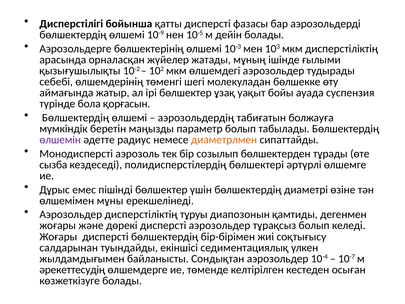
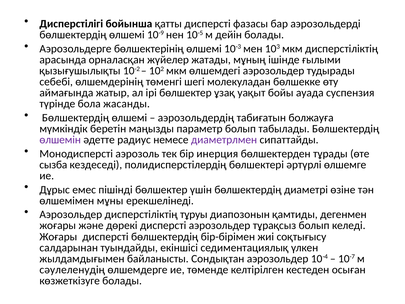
қорғасын: қорғасын -> жасанды (127, 104)
диаметрлмен colour: orange -> purple (224, 140)
созылып: созылып -> инерция (217, 154)
әрекеттесудің: әрекеттесудің -> сәулеленудің (72, 270)
